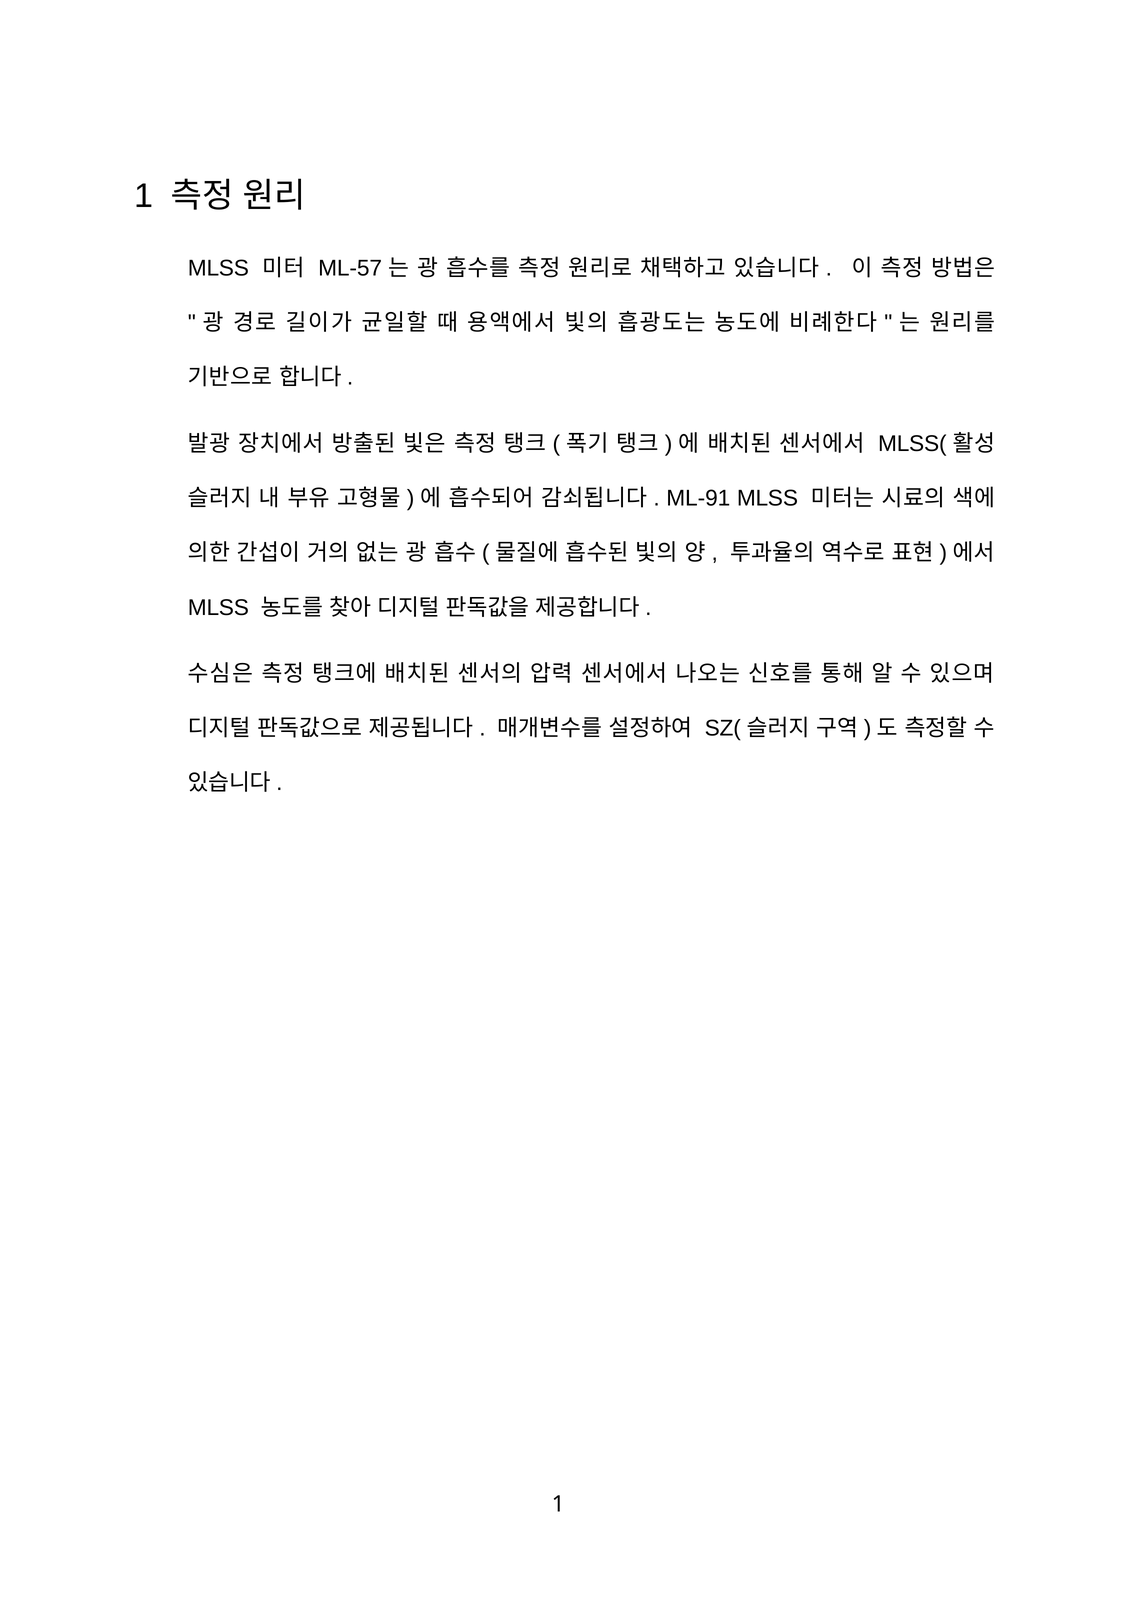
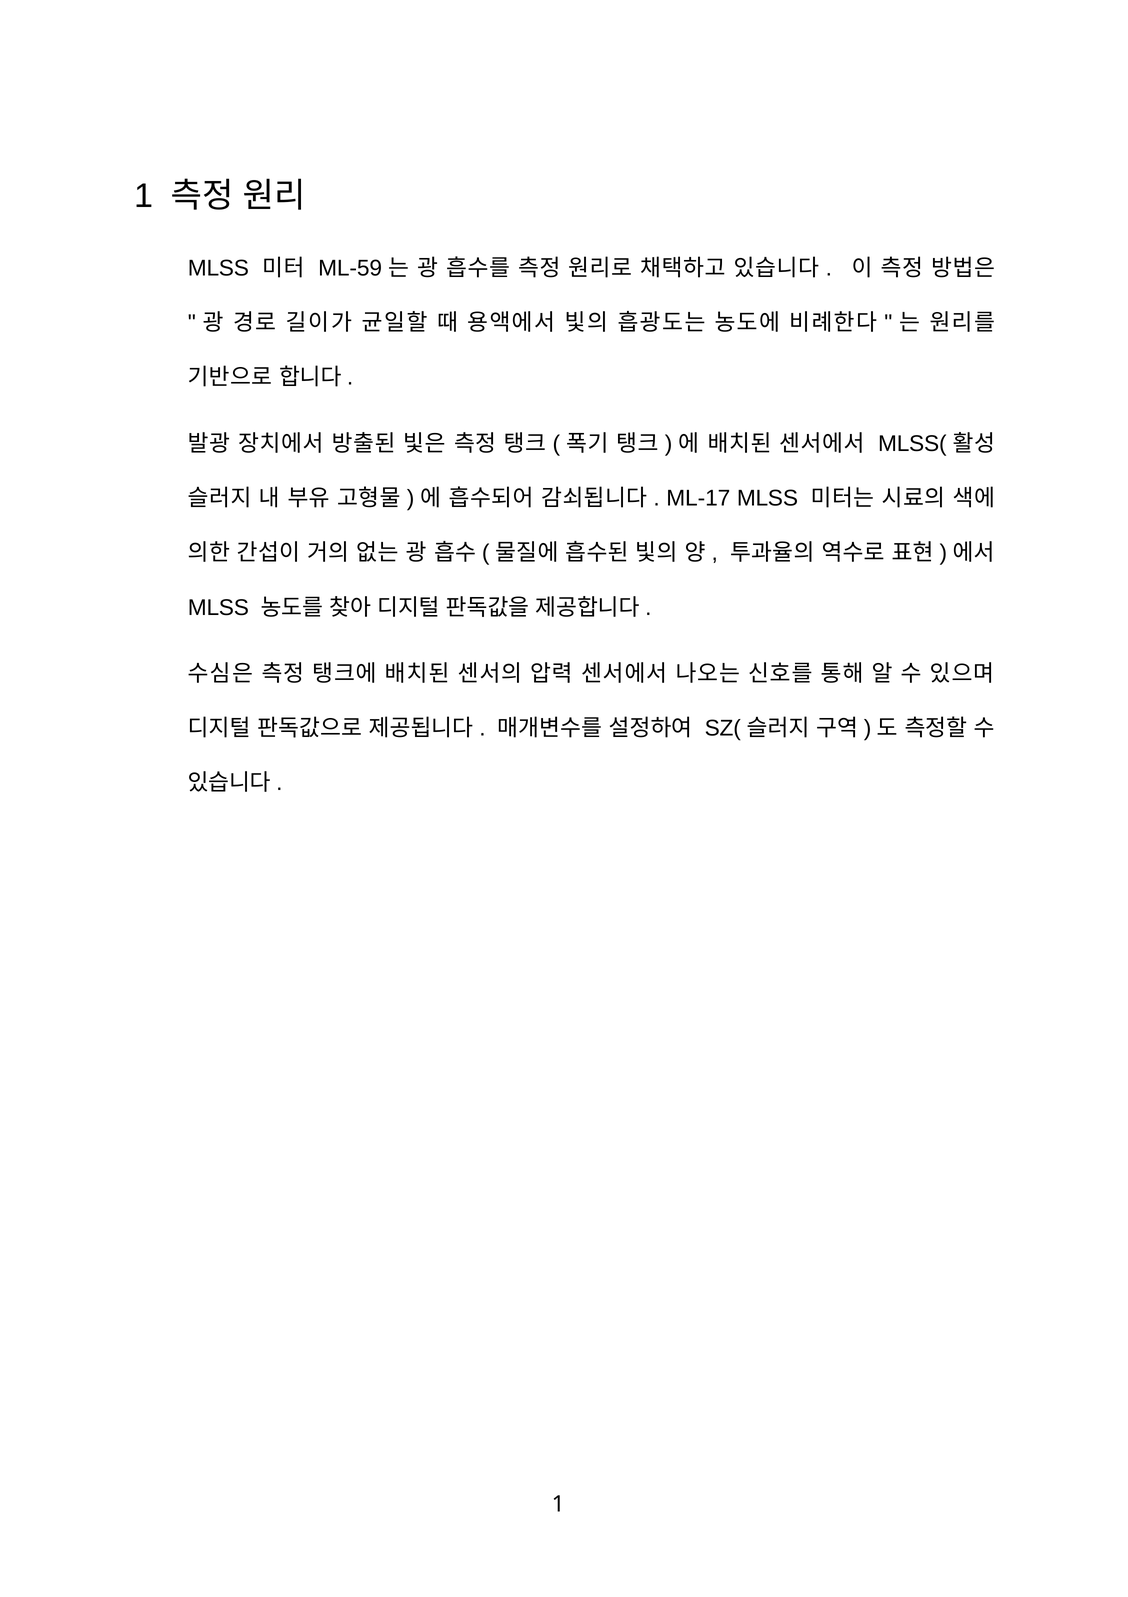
ML-57: ML-57 -> ML-59 (350, 268)
ML-91: ML-91 -> ML-17 (698, 498)
